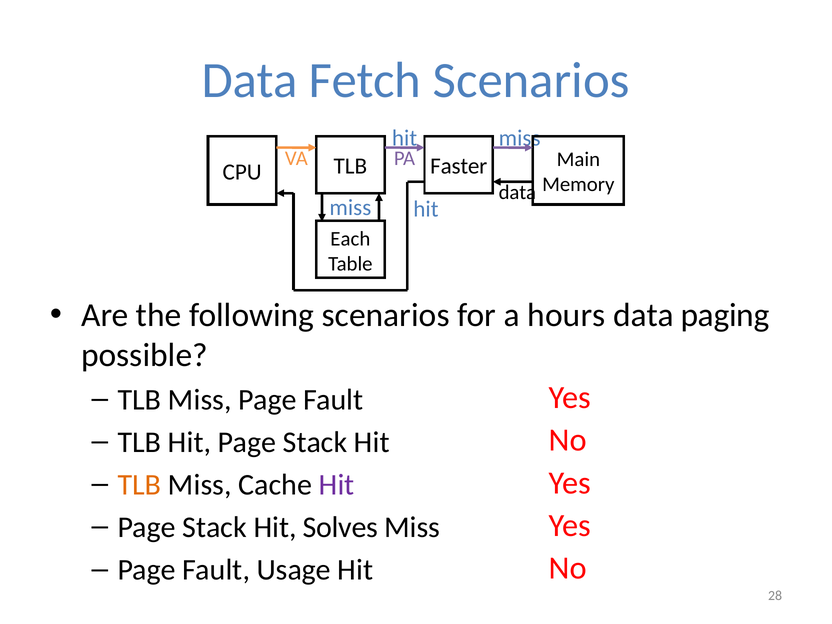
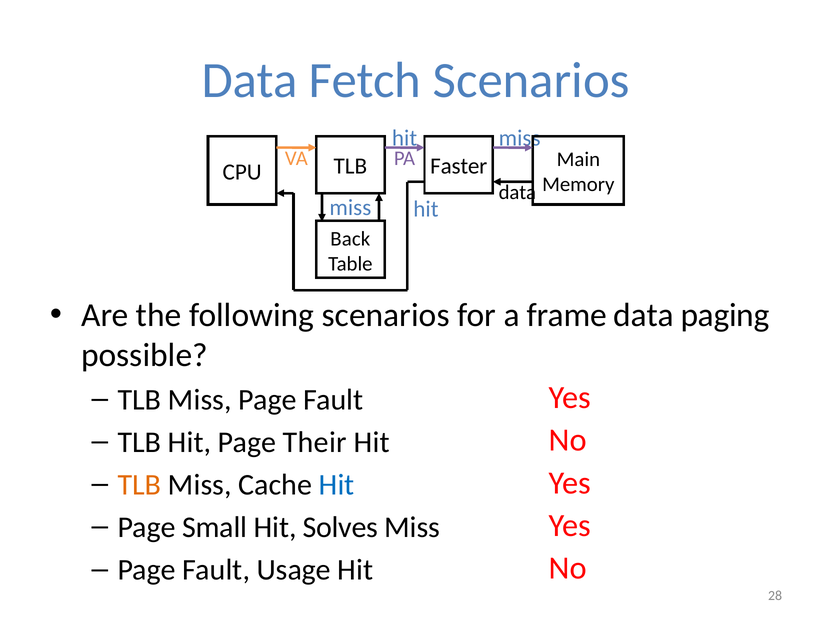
Each: Each -> Back (350, 239)
hours: hours -> frame (567, 315)
Hit Page Stack: Stack -> Their (315, 442)
Hit colour: purple -> blue (337, 485)
Stack: Stack -> Small (215, 527)
